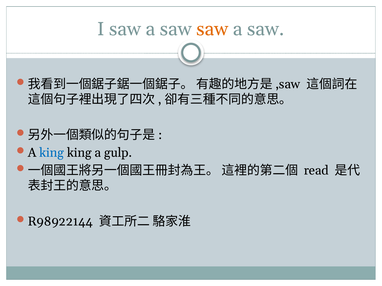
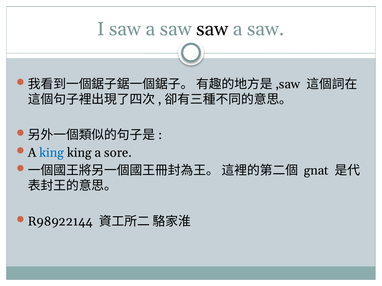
saw colour: orange -> black (212, 29)
gulp: gulp -> sore (118, 153)
read: read -> gnat (316, 171)
